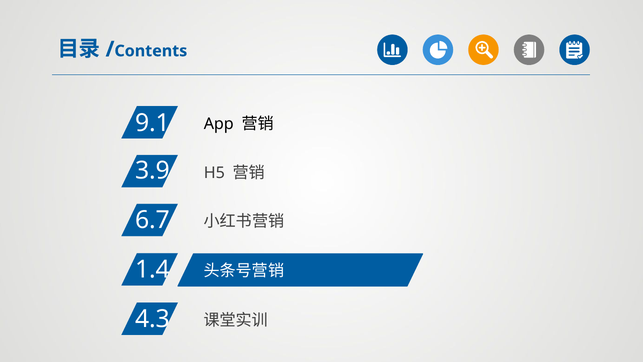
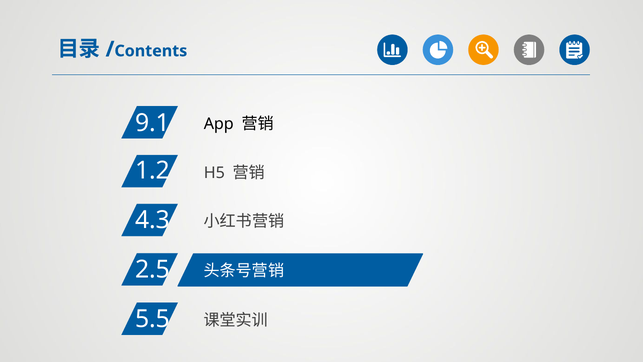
3.9: 3.9 -> 1.2 (152, 171)
6.7: 6.7 -> 4.3 (152, 220)
1.4: 1.4 -> 2.5 (152, 269)
4.3: 4.3 -> 5.5 (152, 319)
